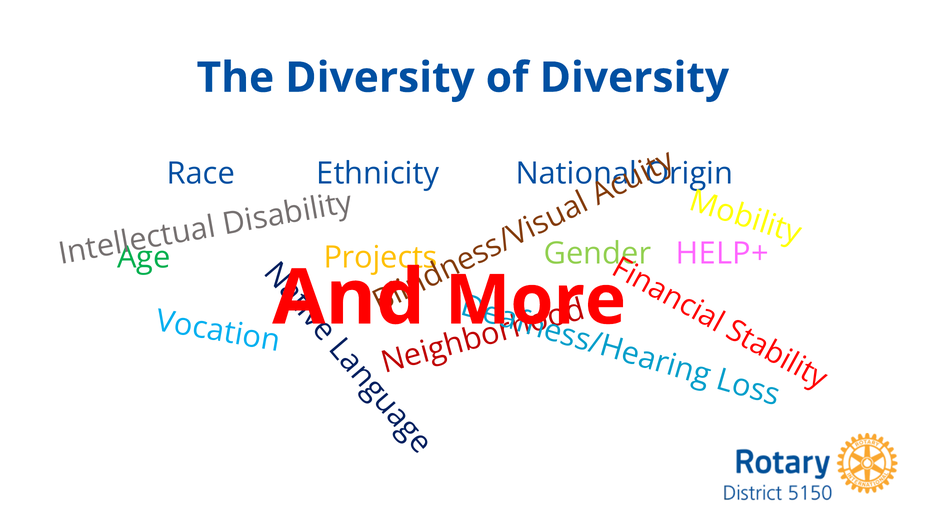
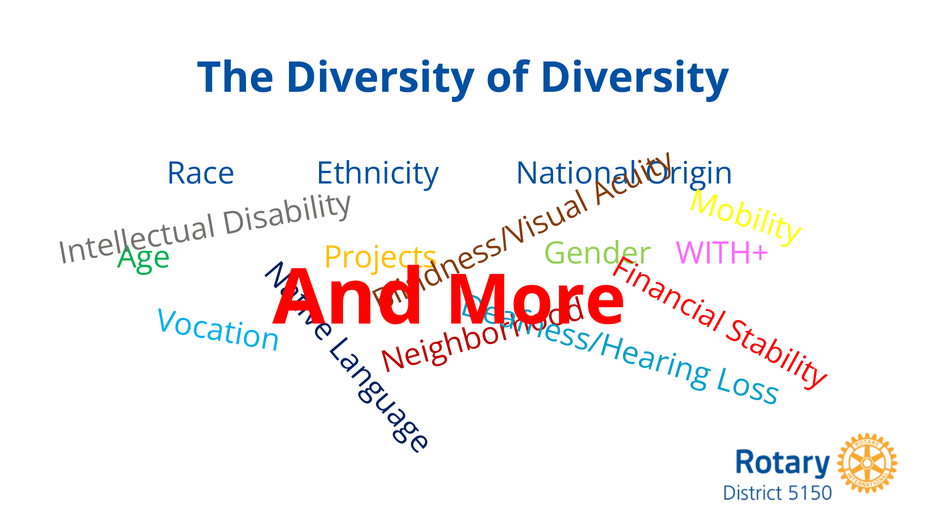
HELP+: HELP+ -> WITH+ (723, 253)
